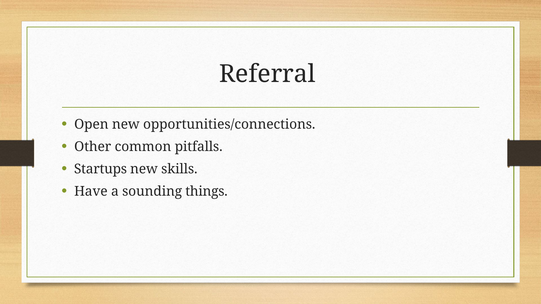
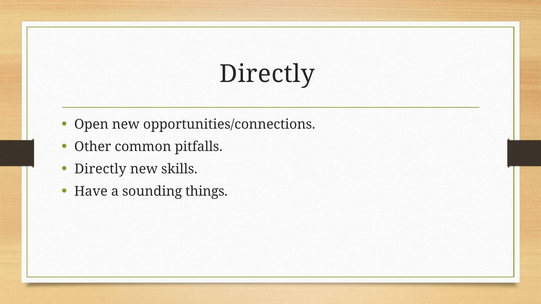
Referral: Referral -> Directly (267, 74)
Startups: Startups -> Directly (100, 169)
